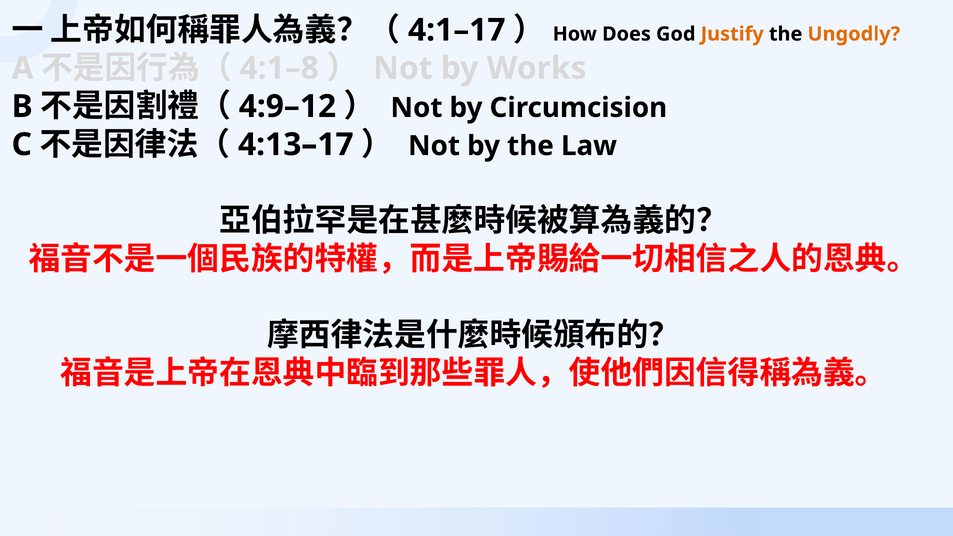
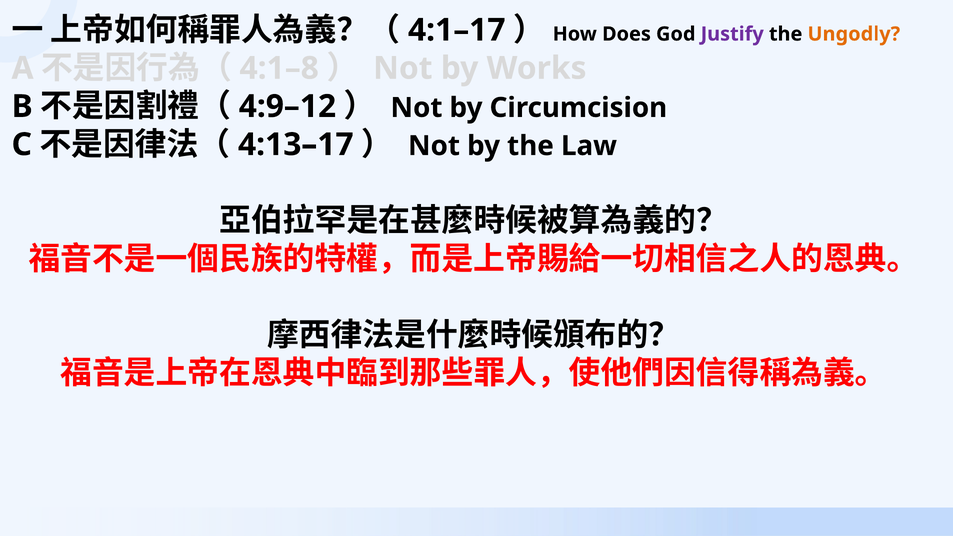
Justify colour: orange -> purple (732, 34)
